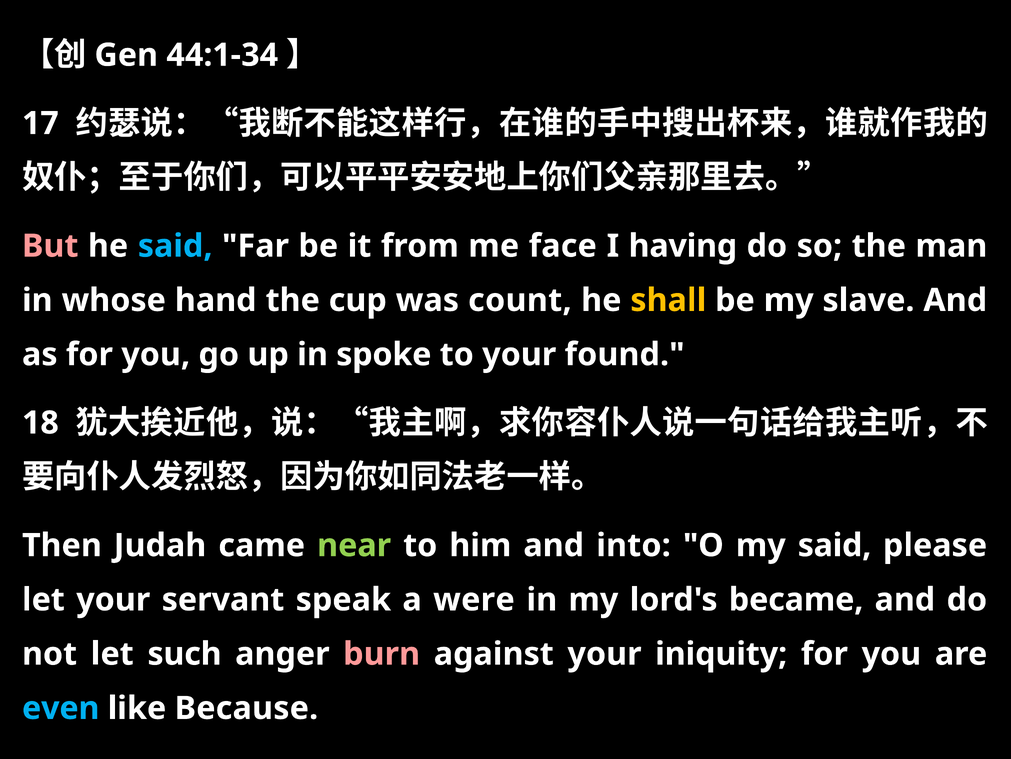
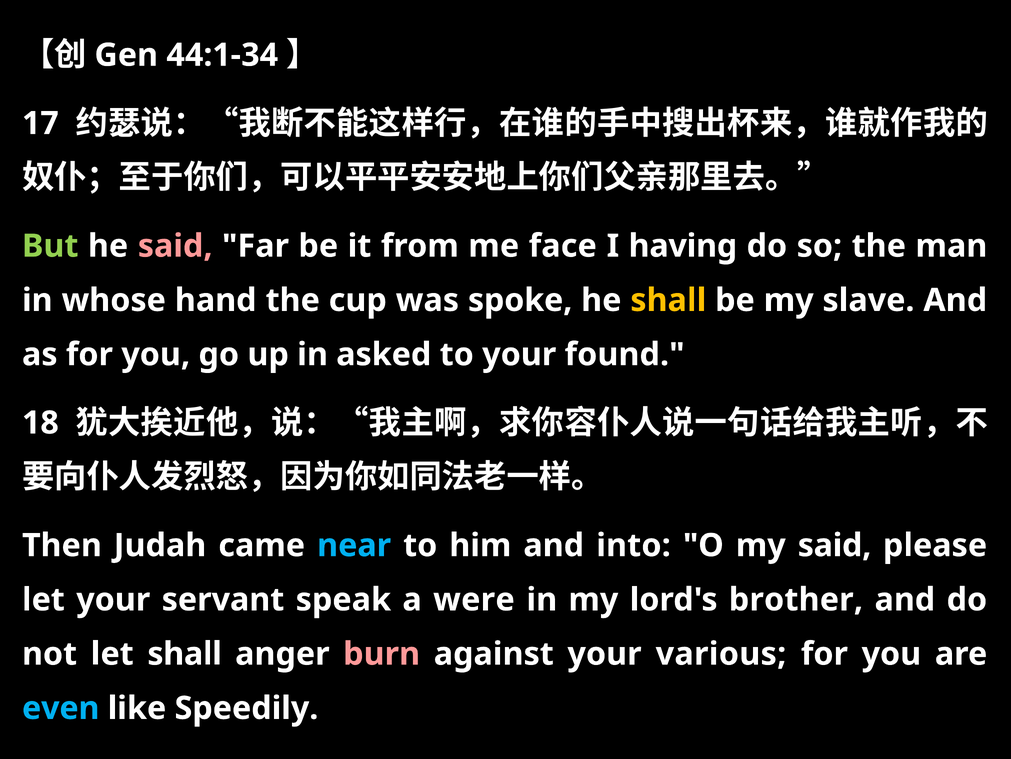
But colour: pink -> light green (50, 246)
said colour: light blue -> pink (175, 246)
count: count -> spoke (520, 300)
spoke: spoke -> asked (384, 354)
near colour: light green -> light blue (354, 545)
became: became -> brother (796, 599)
let such: such -> shall (185, 653)
iniquity: iniquity -> various (721, 653)
Because: Because -> Speedily (246, 708)
